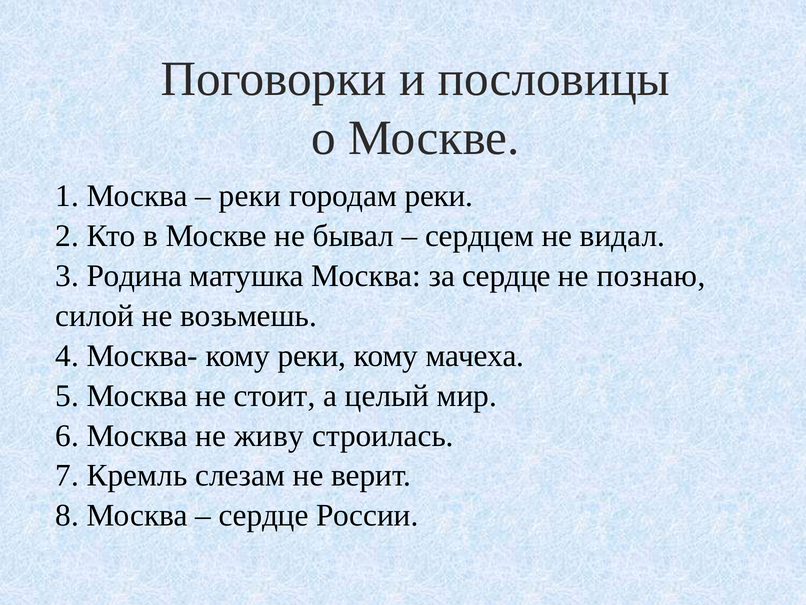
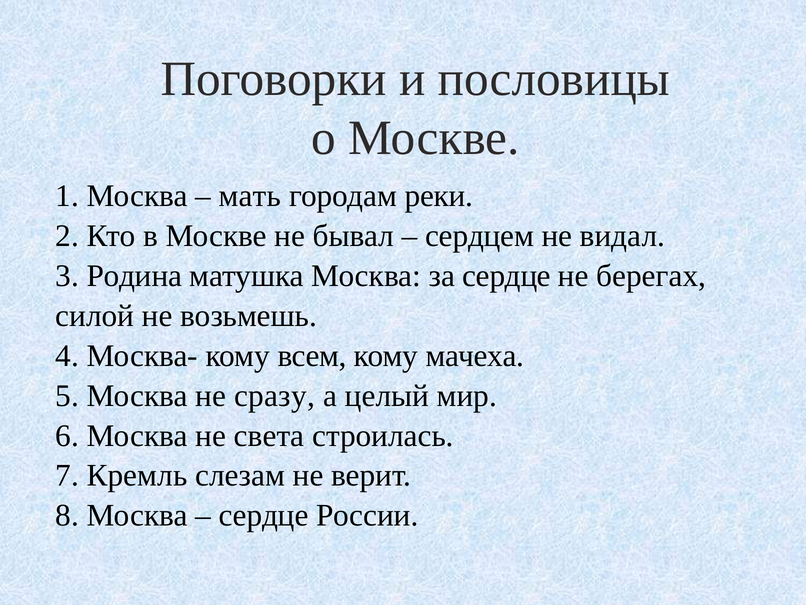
реки: реки -> мать (250, 196)
познаю: познаю -> берегах (651, 276)
кому реки: реки -> всем (312, 356)
стоит: стоит -> сразу (274, 395)
живу: живу -> света (269, 435)
